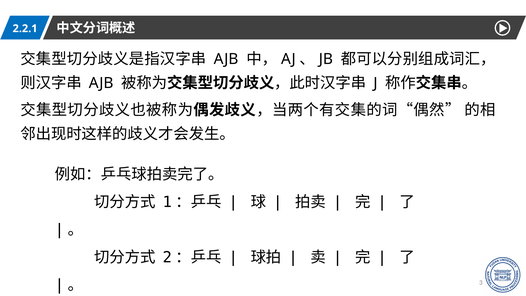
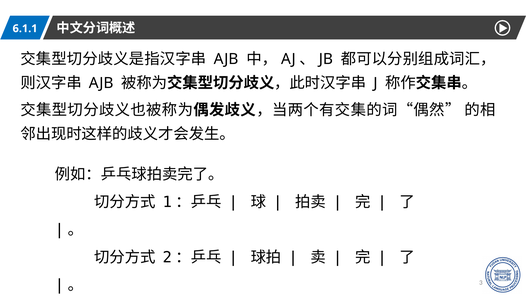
2.2.1: 2.2.1 -> 6.1.1 (25, 29)
